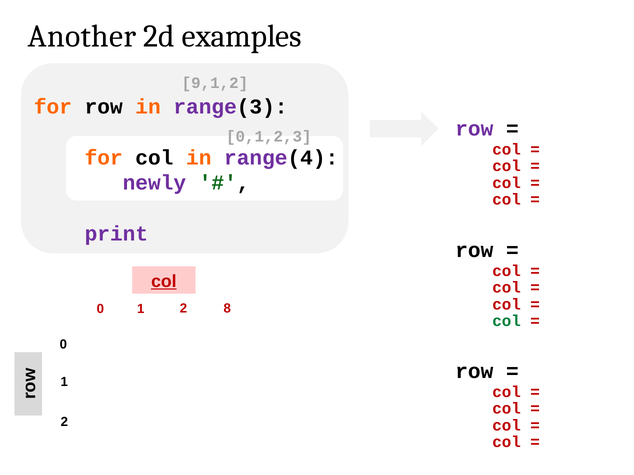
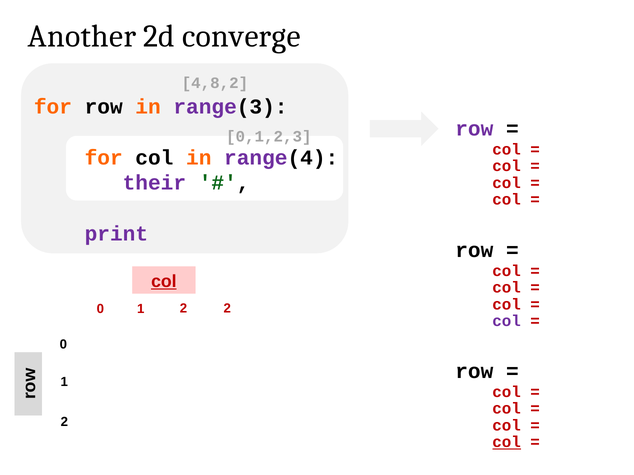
examples: examples -> converge (241, 36)
9,1,2: 9,1,2 -> 4,8,2 (215, 83)
newly: newly -> their (154, 183)
2 8: 8 -> 2 (227, 309)
col colour: green -> purple (507, 321)
col underline: none -> present (507, 443)
